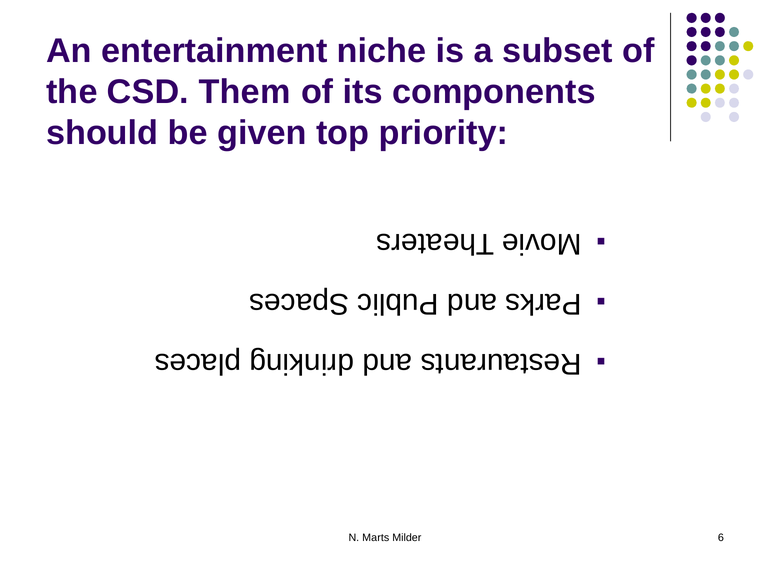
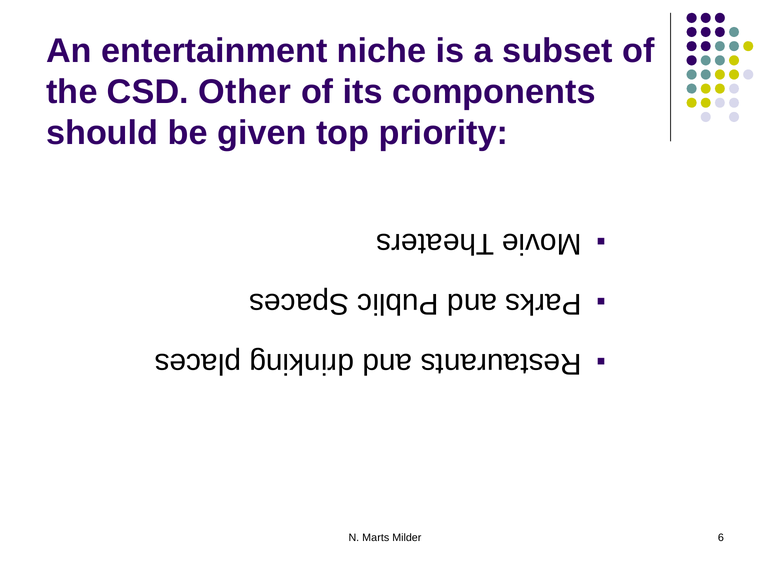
Them: Them -> Other (245, 92)
